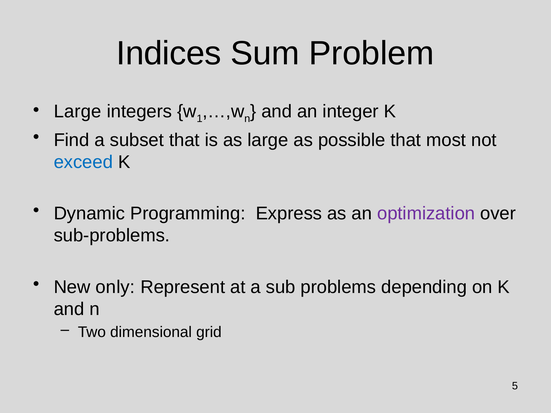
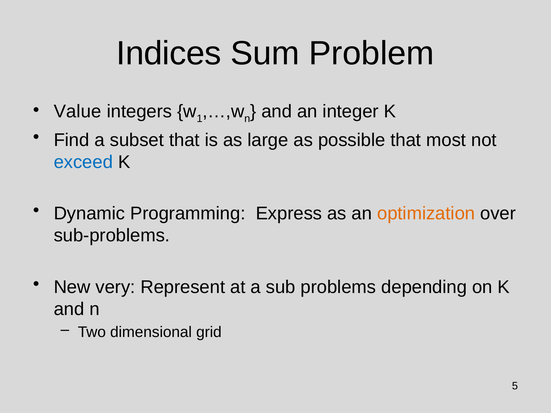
Large: Large -> Value (78, 111)
optimization colour: purple -> orange (426, 214)
only: only -> very (115, 287)
